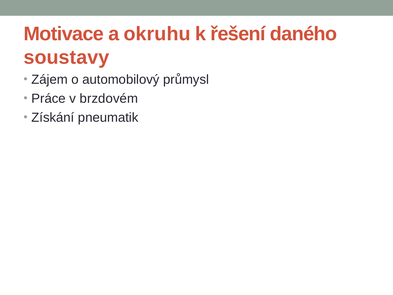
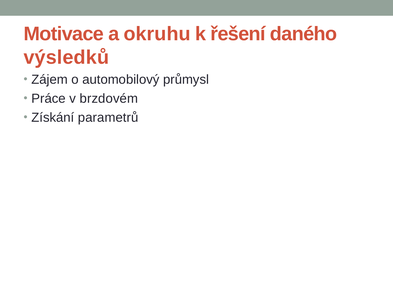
soustavy: soustavy -> výsledků (66, 57)
pneumatik: pneumatik -> parametrů (108, 118)
